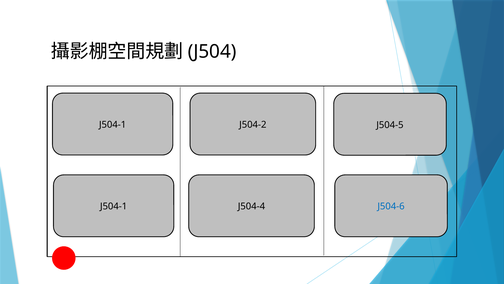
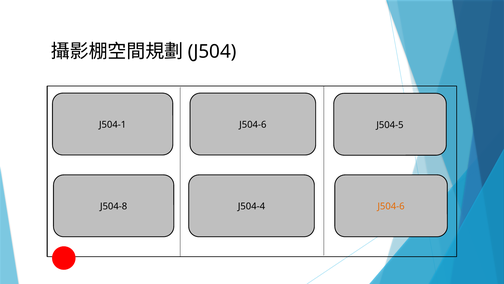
J504-1 J504-2: J504-2 -> J504-6 (253, 124)
J504-1: J504-1 -> J504-8 (114, 206)
J504-6 colour: blue -> orange (391, 206)
